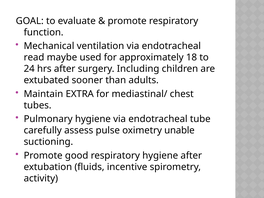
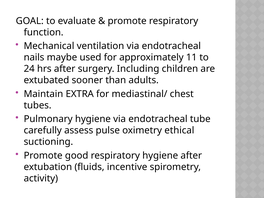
read: read -> nails (34, 57)
18: 18 -> 11 (192, 57)
unable: unable -> ethical (179, 130)
